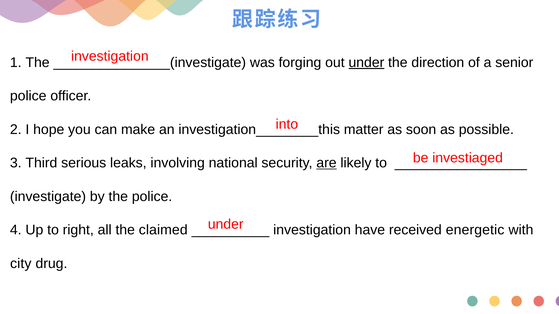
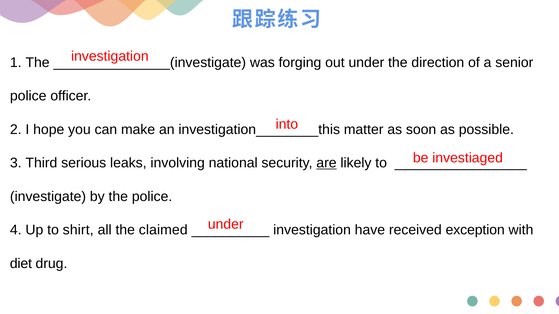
under underline: present -> none (366, 63)
right: right -> shirt (78, 230)
energetic: energetic -> exception (475, 230)
city: city -> diet (21, 264)
